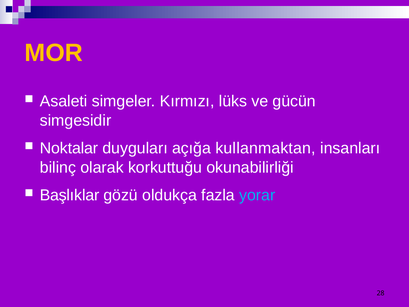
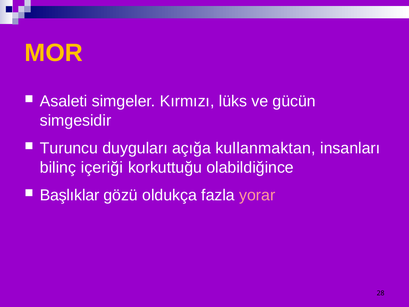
Noktalar: Noktalar -> Turuncu (69, 148)
olarak: olarak -> içeriği (102, 167)
okunabilirliği: okunabilirliği -> olabildiğince (250, 167)
yorar colour: light blue -> pink (257, 195)
